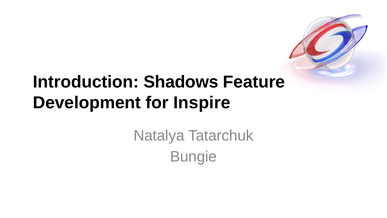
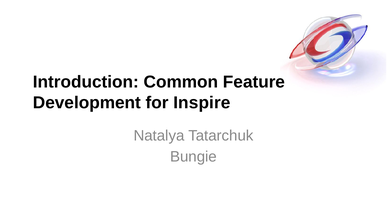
Shadows: Shadows -> Common (181, 82)
